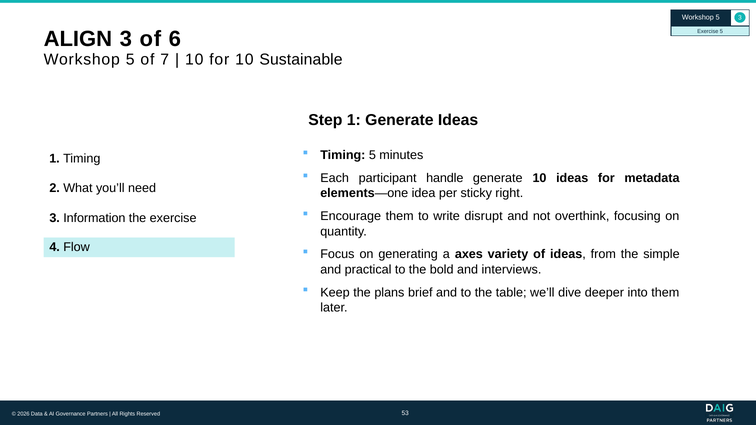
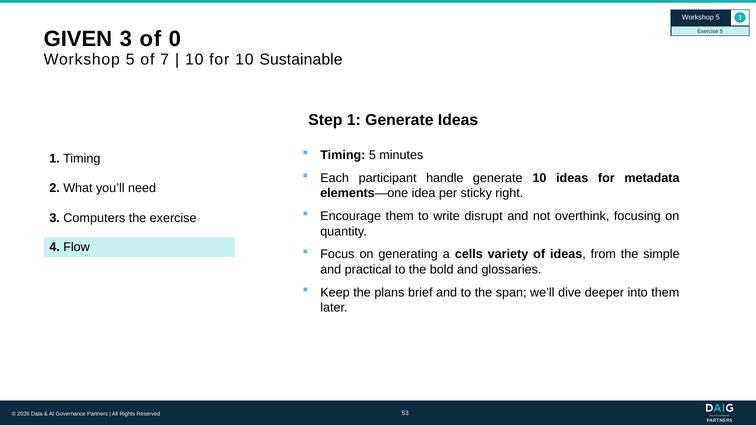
ALIGN: ALIGN -> GIVEN (78, 39)
6: 6 -> 0 (175, 39)
Information: Information -> Computers (94, 218)
axes: axes -> cells (469, 254)
interviews: interviews -> glossaries (511, 270)
table: table -> span (511, 293)
